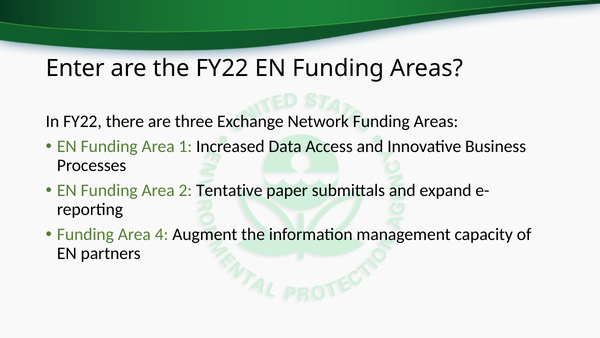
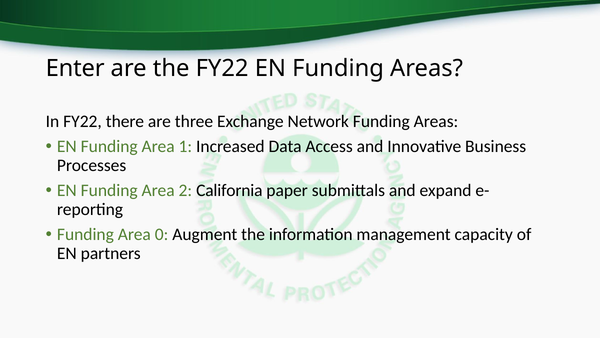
Tentative: Tentative -> California (229, 190)
4: 4 -> 0 (162, 234)
